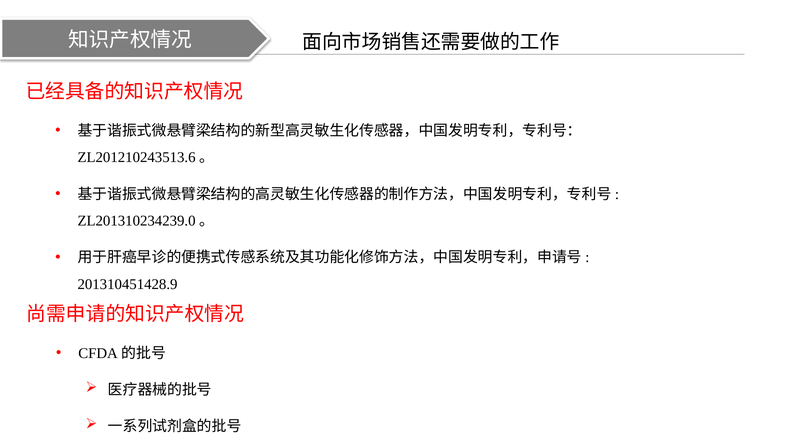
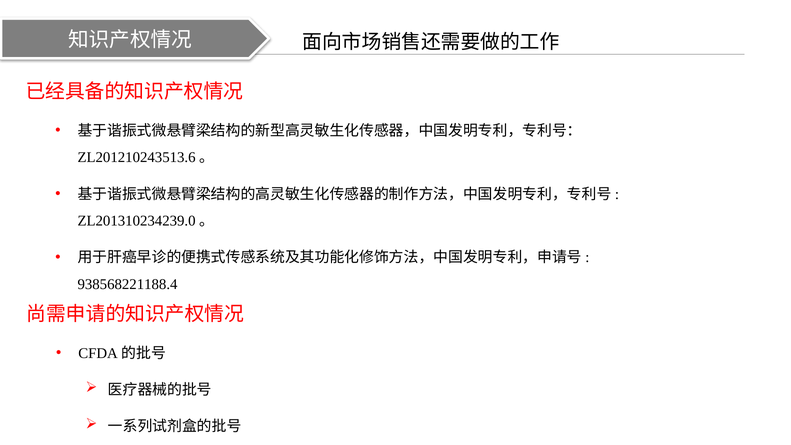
201310451428.9: 201310451428.9 -> 938568221188.4 (128, 284)
